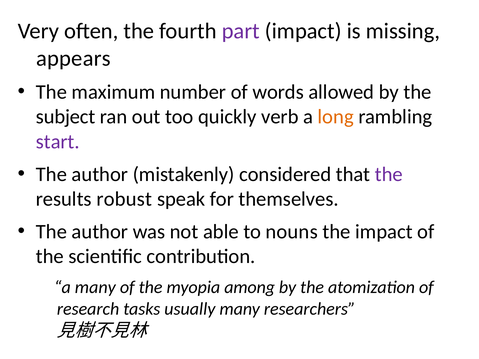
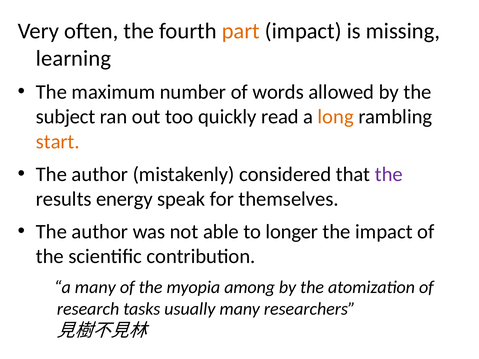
part colour: purple -> orange (241, 31)
appears: appears -> learning (73, 58)
verb: verb -> read (280, 117)
start colour: purple -> orange (58, 142)
robust: robust -> energy (124, 199)
nouns: nouns -> longer (292, 232)
